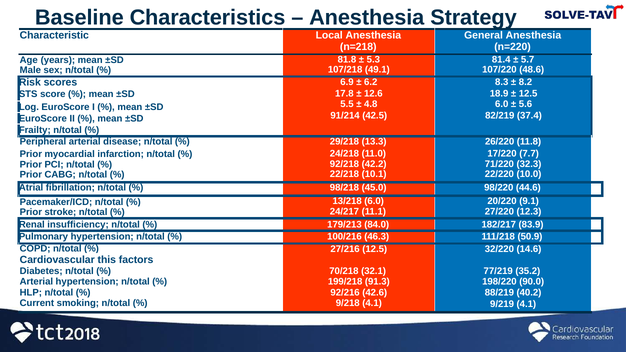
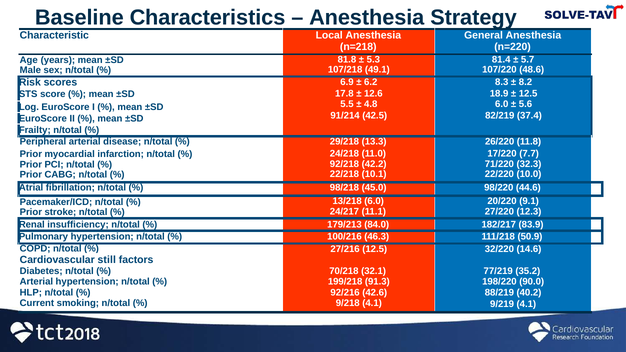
this: this -> still (107, 260)
